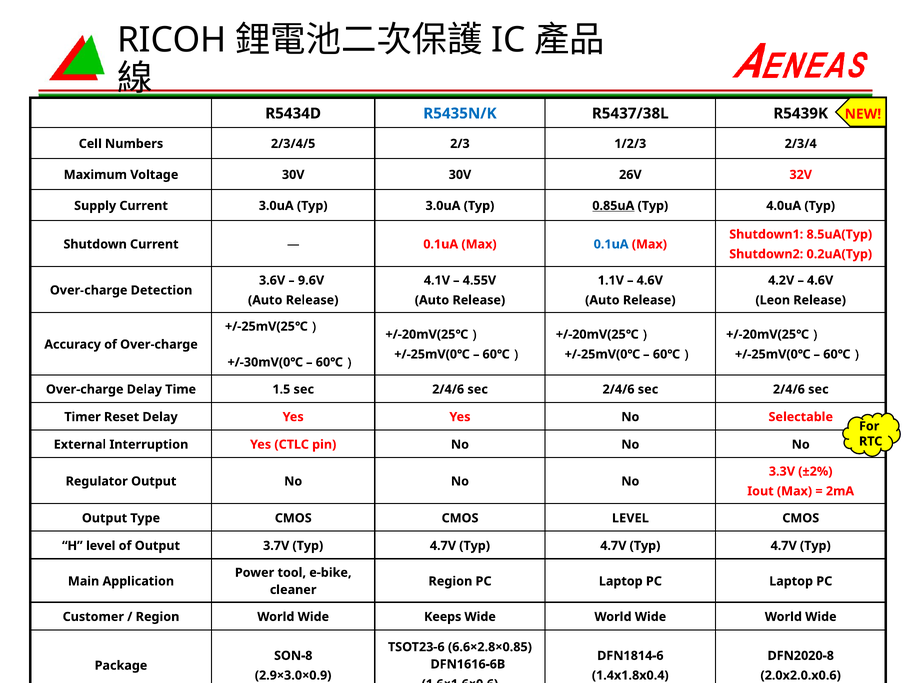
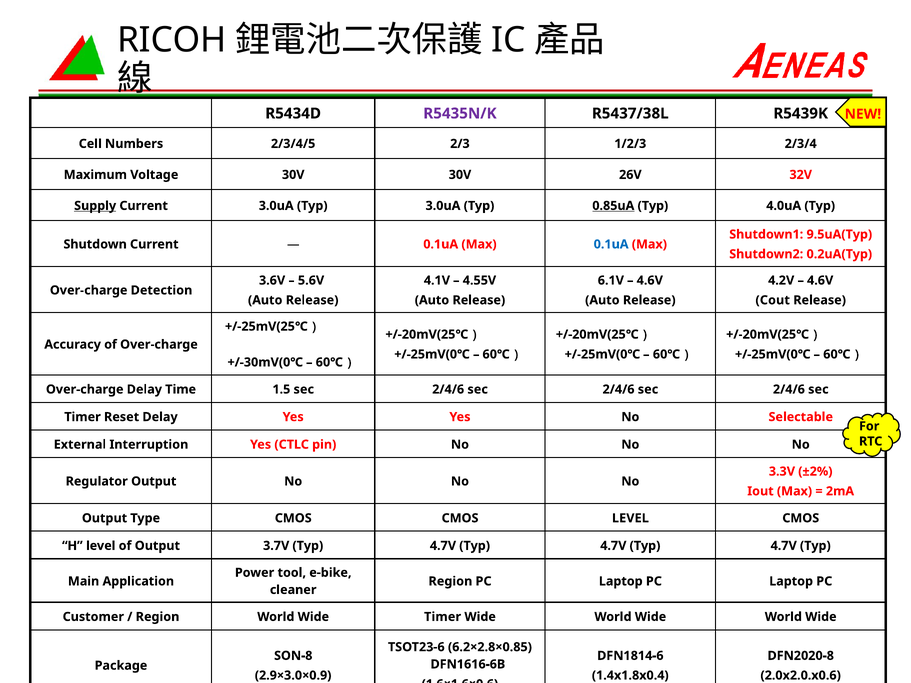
R5435N/K colour: blue -> purple (460, 113)
Supply underline: none -> present (95, 206)
8.5uA(Typ: 8.5uA(Typ -> 9.5uA(Typ (839, 234)
9.6V: 9.6V -> 5.6V (311, 281)
1.1V: 1.1V -> 6.1V (611, 281)
Leon: Leon -> Cout (773, 300)
Wide Keeps: Keeps -> Timer (443, 617)
6.6×2.8×0.85: 6.6×2.8×0.85 -> 6.2×2.8×0.85 (490, 647)
